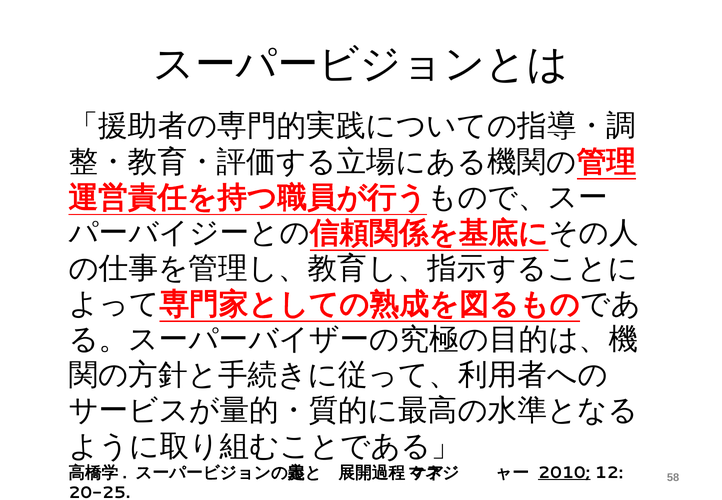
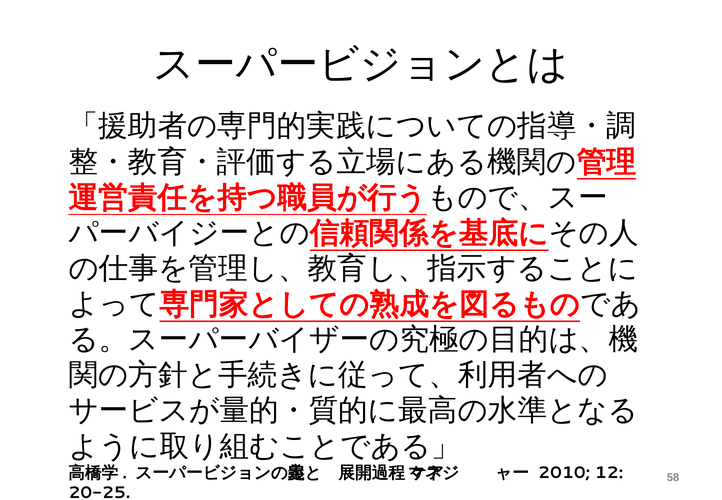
2010 underline: present -> none (564, 472)
